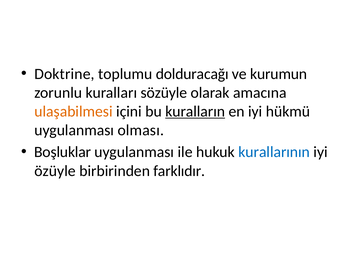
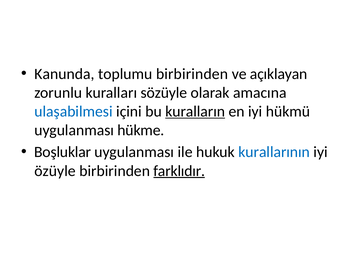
Doktrine: Doktrine -> Kanunda (64, 74)
toplumu dolduracağı: dolduracağı -> birbirinden (192, 74)
kurumun: kurumun -> açıklayan (279, 74)
ulaşabilmesi colour: orange -> blue (73, 111)
olması: olması -> hükme (141, 130)
farklıdır underline: none -> present (179, 171)
